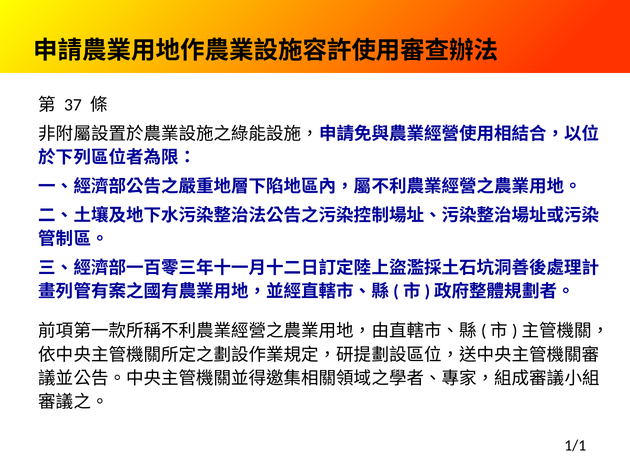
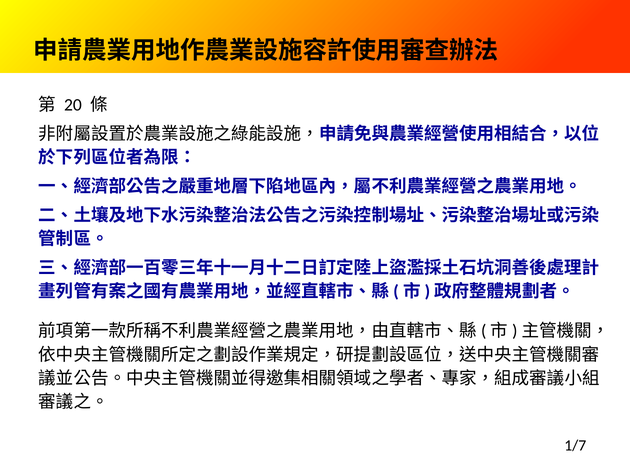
37: 37 -> 20 (73, 105)
1/1: 1/1 -> 1/7 (575, 445)
